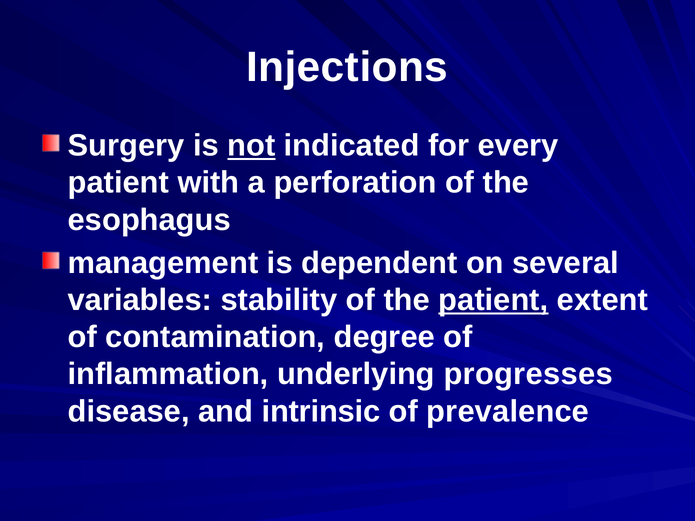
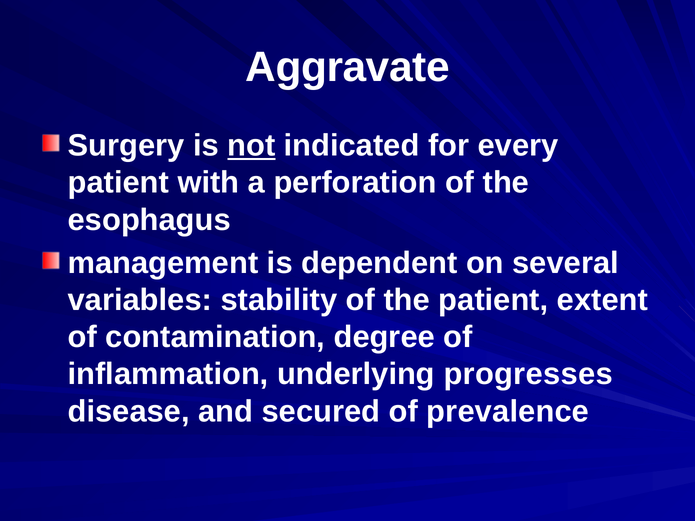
Injections: Injections -> Aggravate (348, 68)
patient underline: present -> none (493, 300)
intrinsic: intrinsic -> secured (321, 412)
